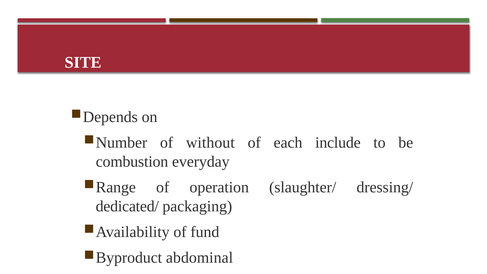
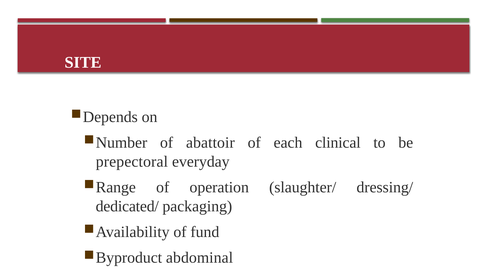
without: without -> abattoir (210, 143)
include: include -> clinical (338, 143)
combustion: combustion -> prepectoral (132, 162)
